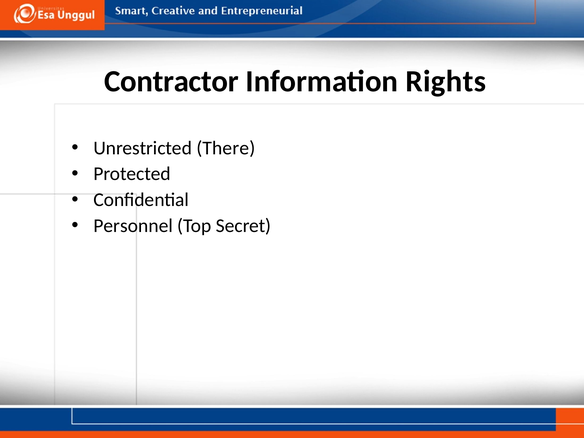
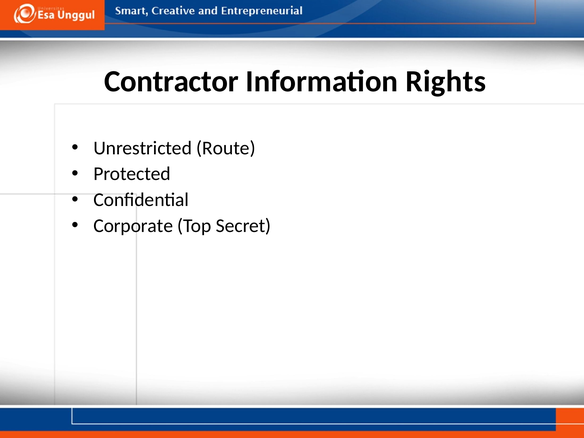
There: There -> Route (226, 148)
Personnel: Personnel -> Corporate (133, 226)
